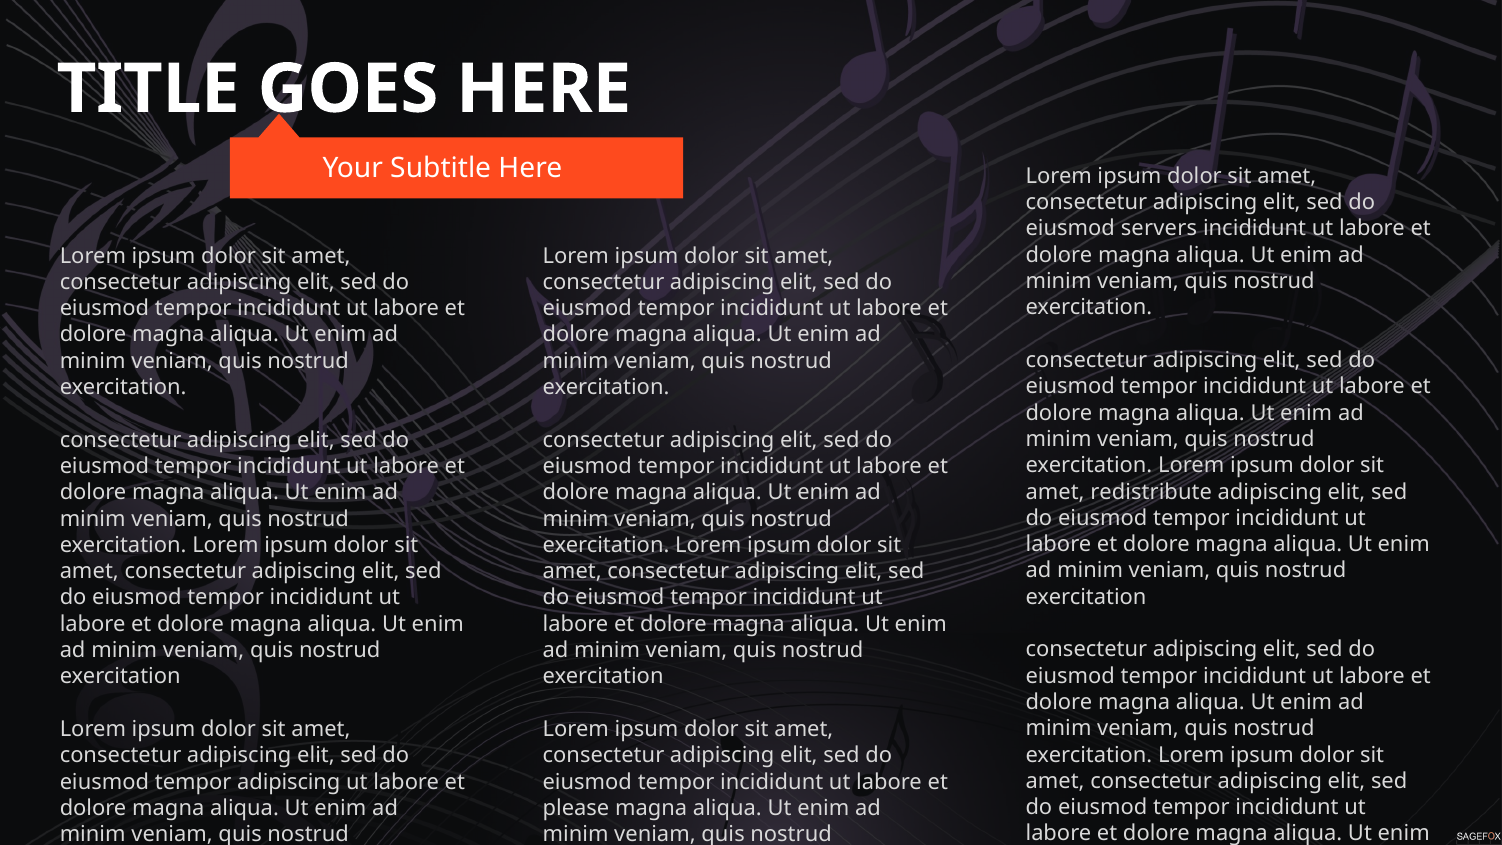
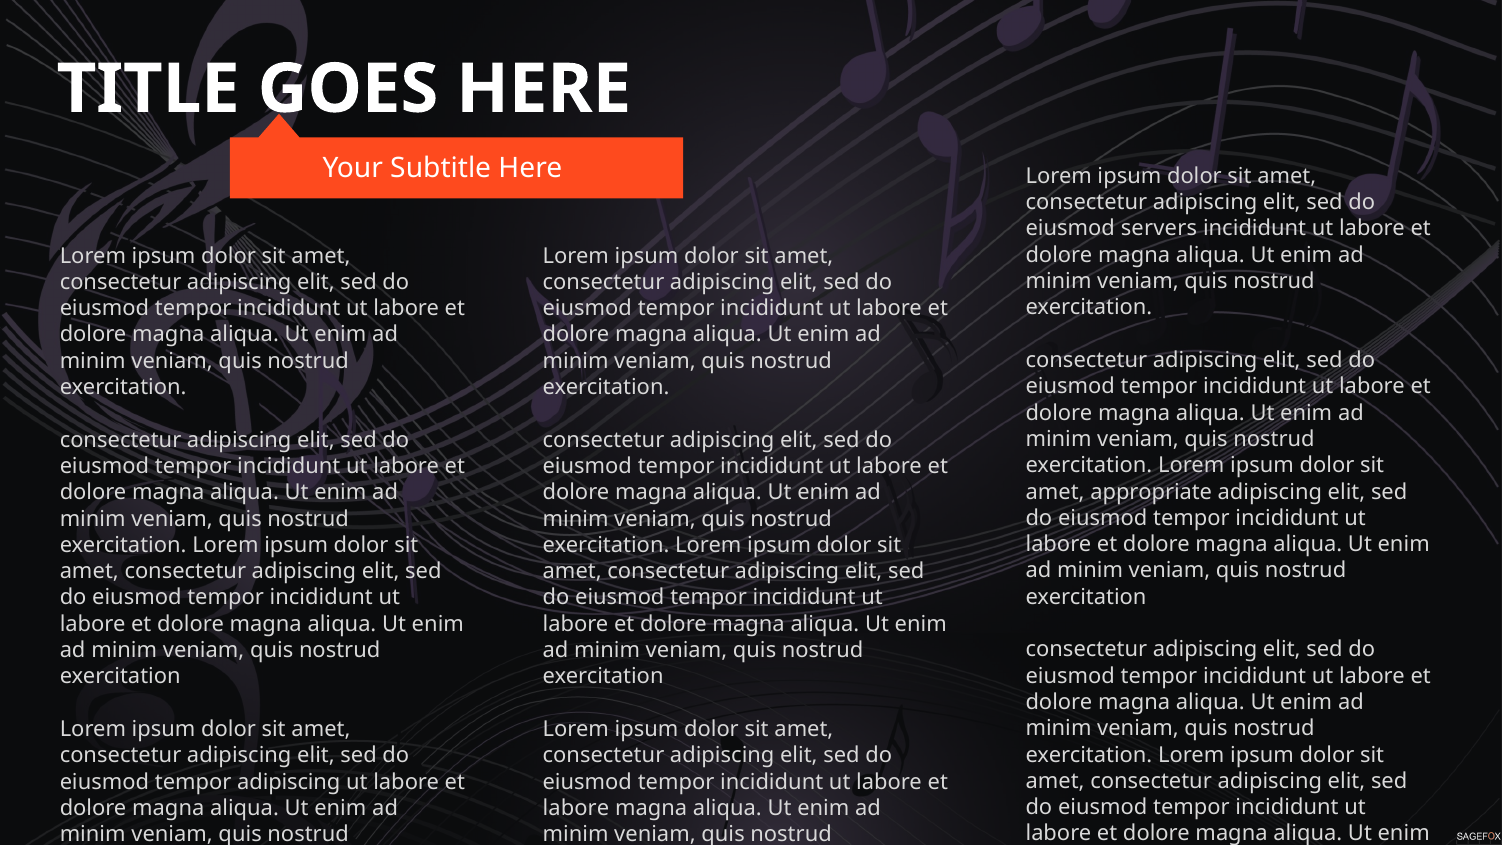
redistribute: redistribute -> appropriate (1151, 492)
please: please -> labore (576, 808)
